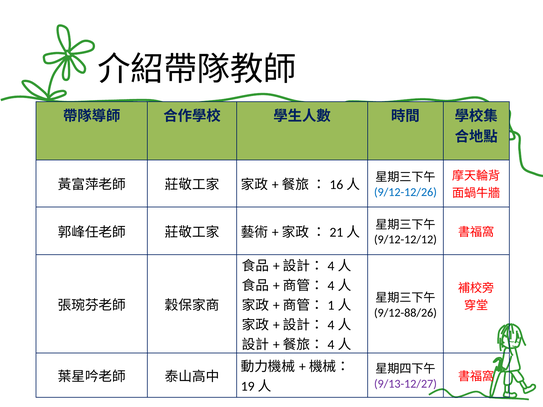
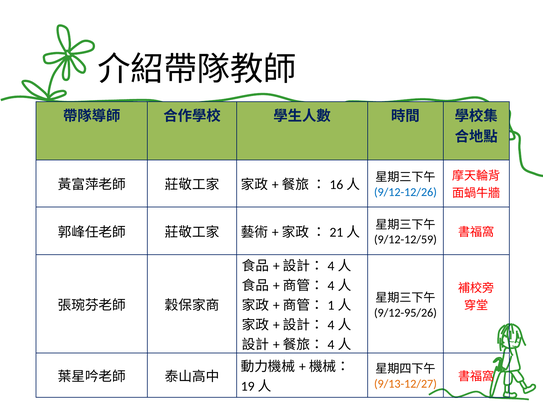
9/12-12/12: 9/12-12/12 -> 9/12-12/59 (405, 240)
9/12-88/26: 9/12-88/26 -> 9/12-95/26 (405, 313)
9/13-12/27 colour: purple -> orange (405, 384)
